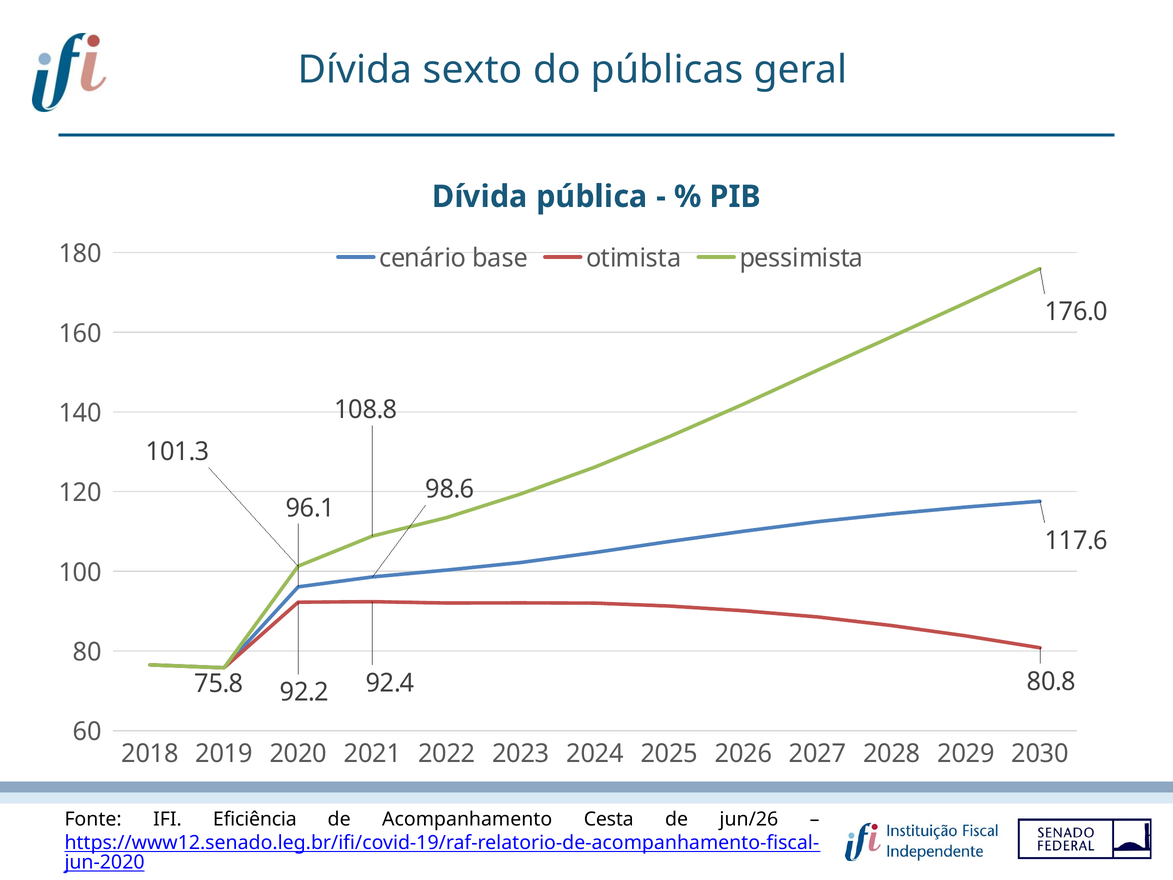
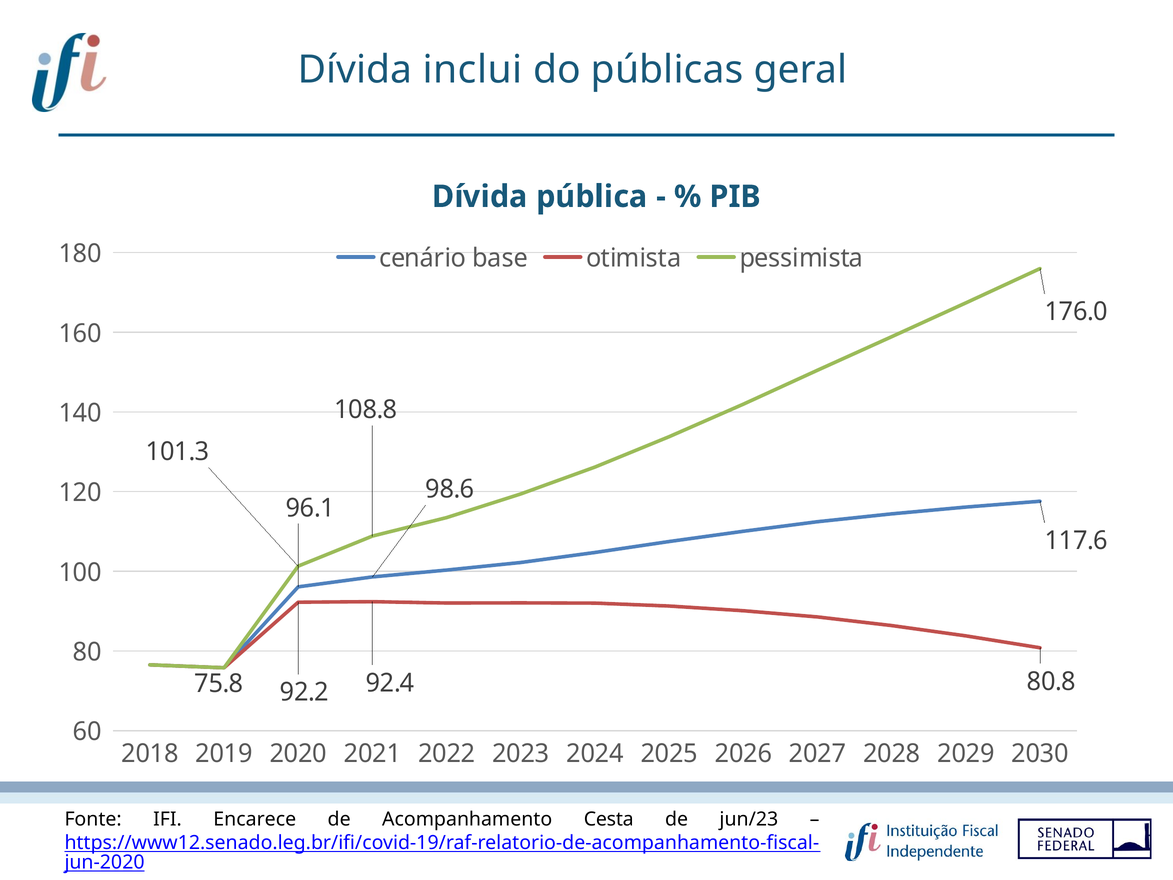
sexto: sexto -> inclui (473, 70)
Eficiência: Eficiência -> Encarece (255, 819)
jun/26: jun/26 -> jun/23 (749, 819)
